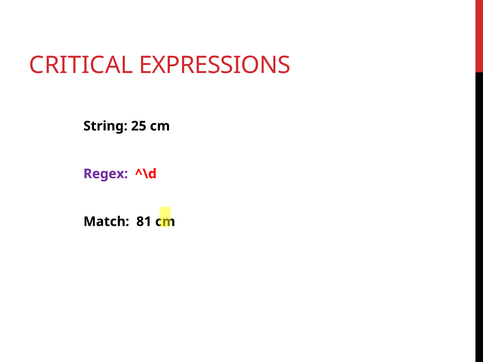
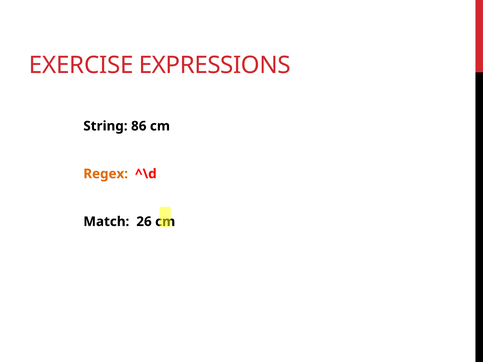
CRITICAL: CRITICAL -> EXERCISE (81, 65)
25: 25 -> 86 (139, 126)
Regex colour: purple -> orange (106, 174)
81: 81 -> 26 (144, 222)
